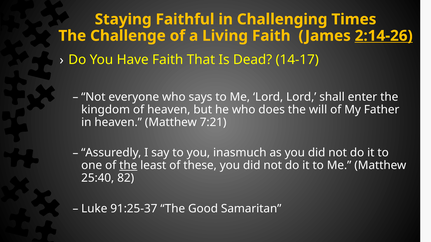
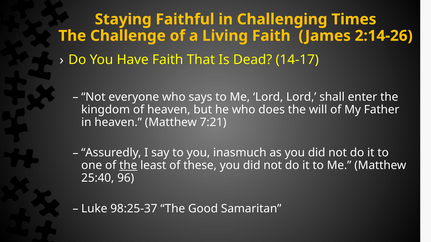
2:14-26 underline: present -> none (384, 36)
82: 82 -> 96 (126, 178)
91:25-37: 91:25-37 -> 98:25-37 (134, 209)
